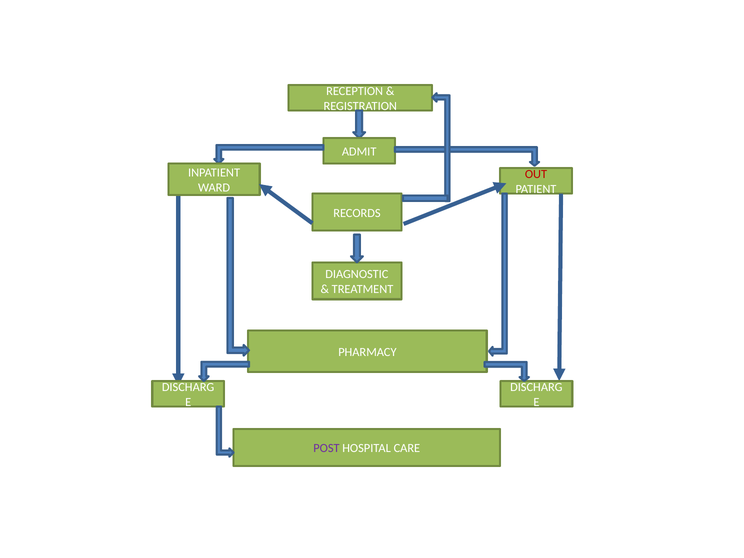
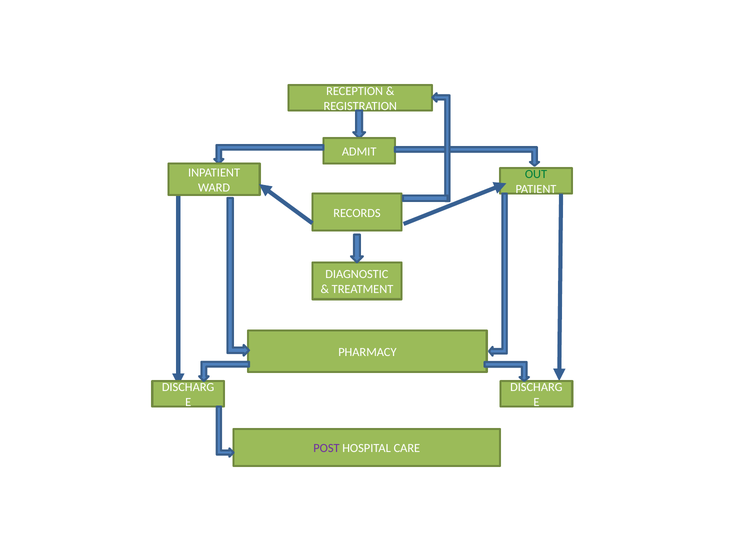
OUT colour: red -> green (536, 174)
